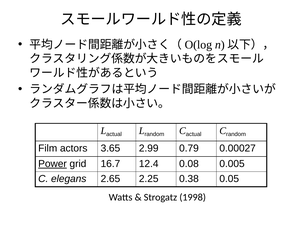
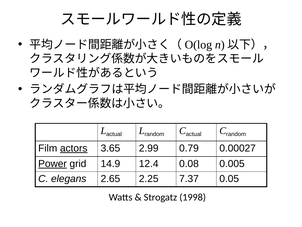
actors underline: none -> present (74, 148)
16.7: 16.7 -> 14.9 (110, 163)
0.38: 0.38 -> 7.37 (189, 179)
